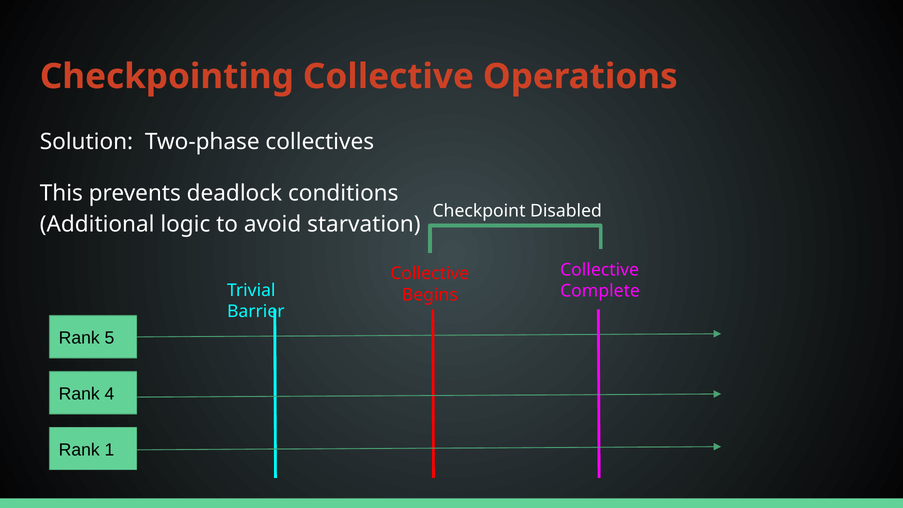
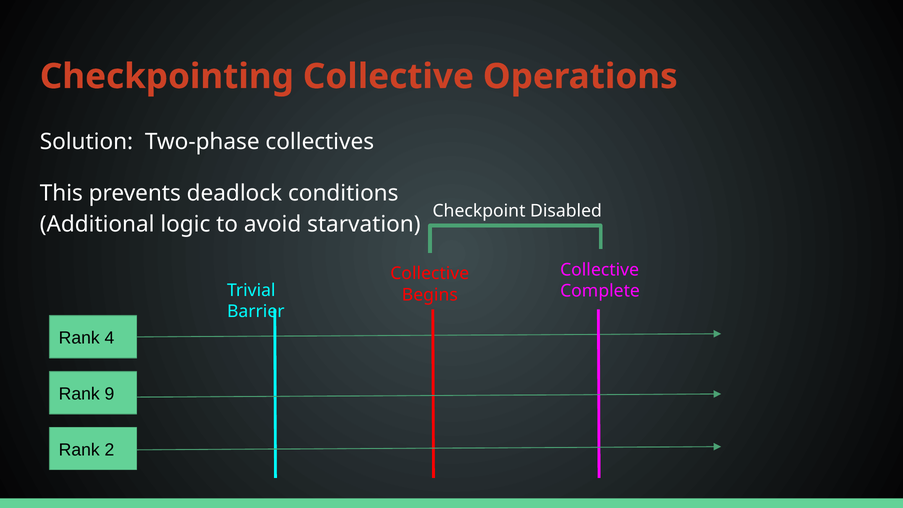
5: 5 -> 4 (109, 338)
4: 4 -> 9 (109, 394)
1: 1 -> 2 (109, 450)
